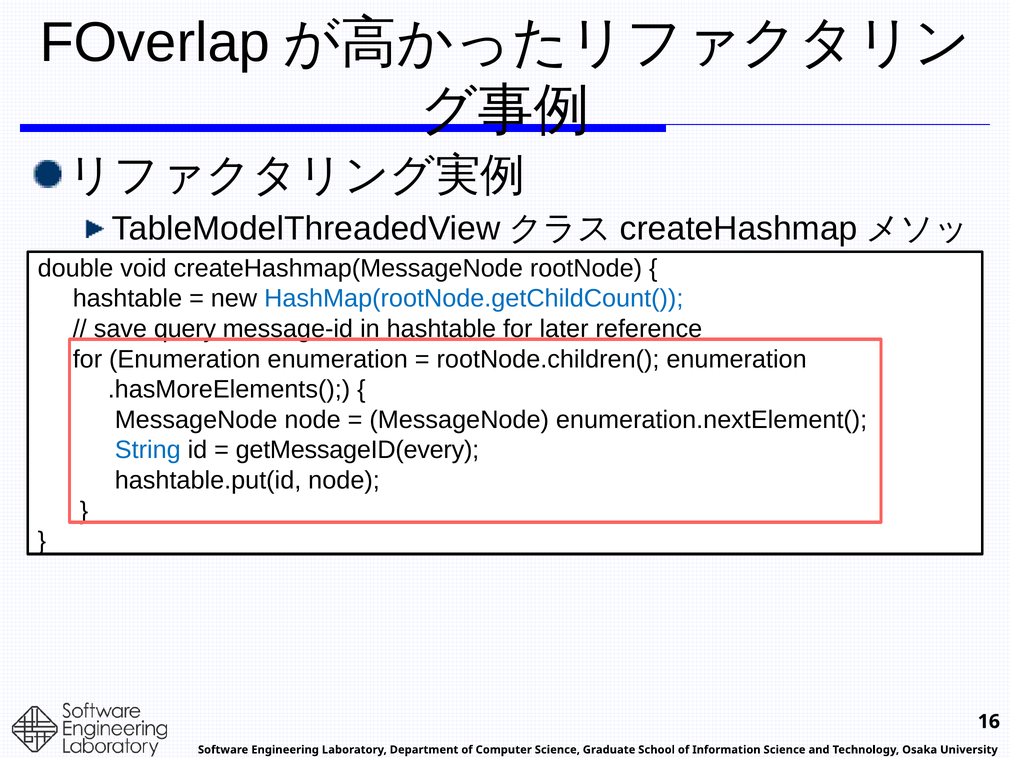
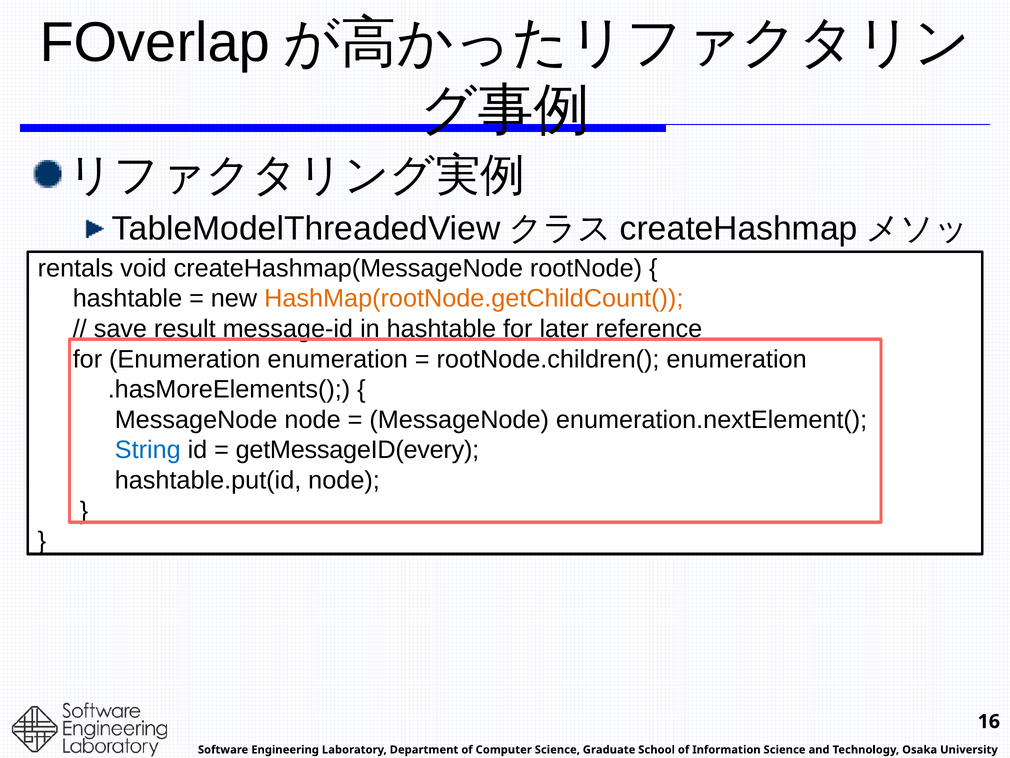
double: double -> rentals (76, 268)
HashMap(rootNode.getChildCount( colour: blue -> orange (474, 298)
query: query -> result (185, 329)
